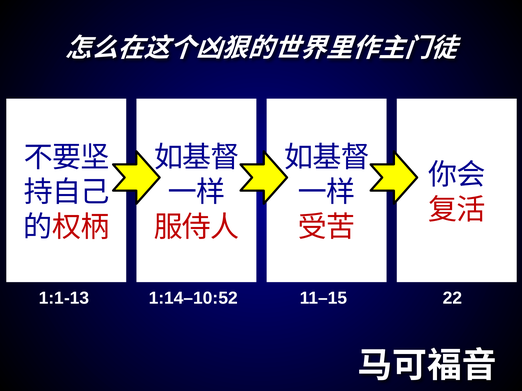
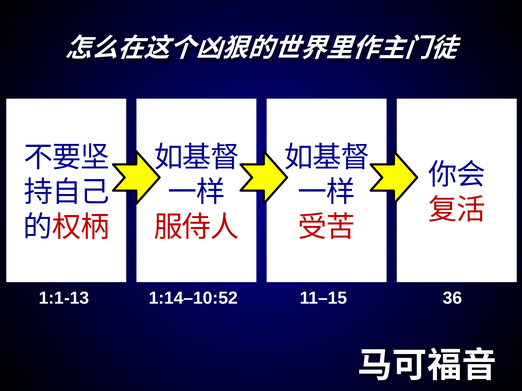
22: 22 -> 36 (453, 299)
